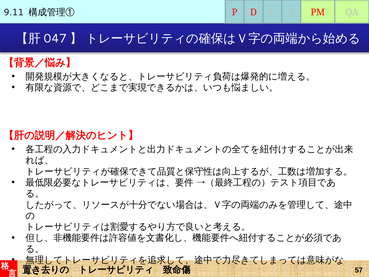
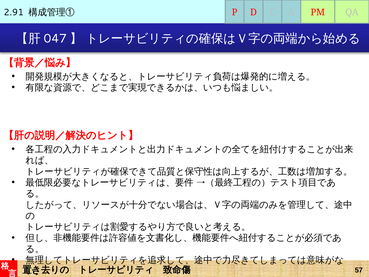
9.11: 9.11 -> 2.91 (14, 12)
